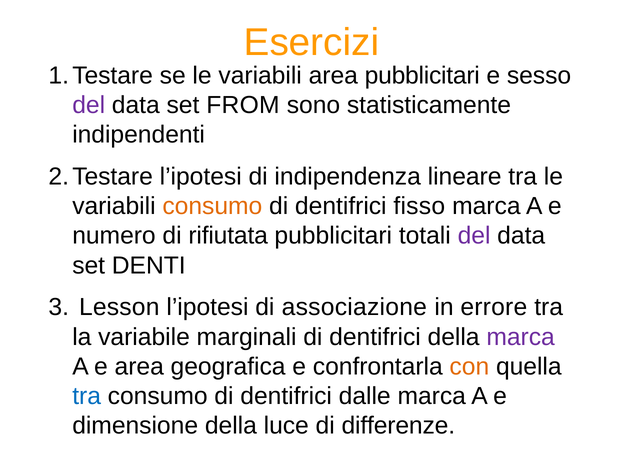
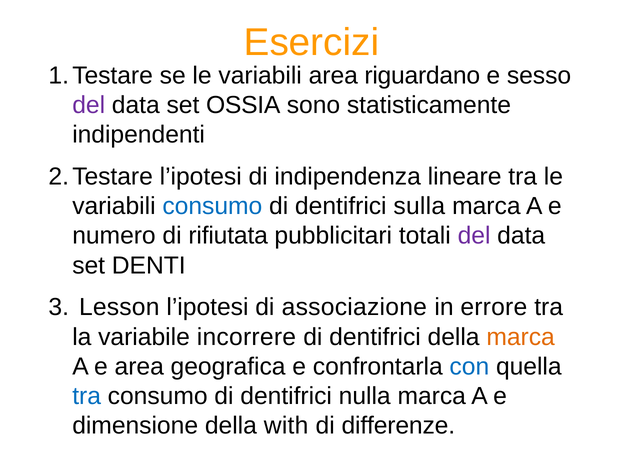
area pubblicitari: pubblicitari -> riguardano (422, 76)
FROM: FROM -> OSSIA (243, 105)
consumo colour: orange -> blue (212, 206)
fisso: fisso -> sulla (419, 206)
marginali: marginali -> incorrere (246, 337)
marca colour: purple -> orange (521, 337)
con colour: orange -> blue (469, 367)
dalle: dalle -> nulla (365, 396)
luce: luce -> with (286, 426)
